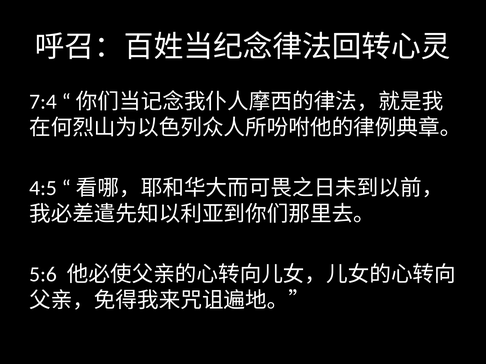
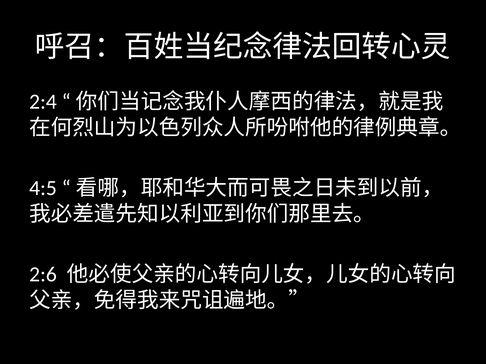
7:4: 7:4 -> 2:4 (43, 102)
5:6: 5:6 -> 2:6 (43, 275)
